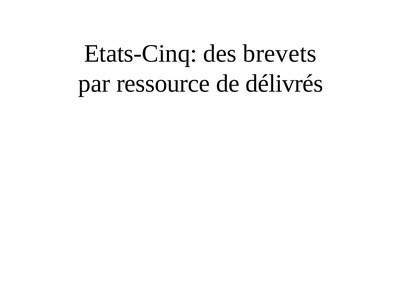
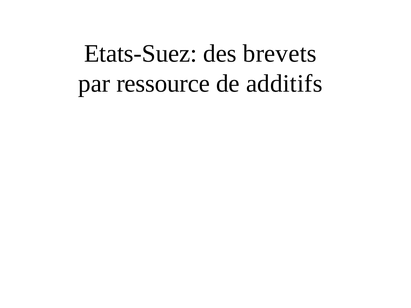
Etats-Cinq: Etats-Cinq -> Etats-Suez (141, 53)
délivrés: délivrés -> additifs (284, 84)
